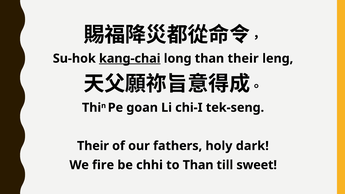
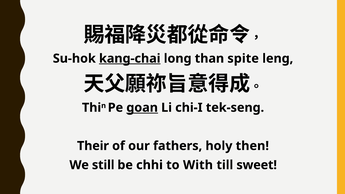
than their: their -> spite (243, 58)
goan underline: none -> present (142, 108)
dark: dark -> then (252, 146)
fire: fire -> still (103, 165)
to Than: Than -> With (198, 165)
